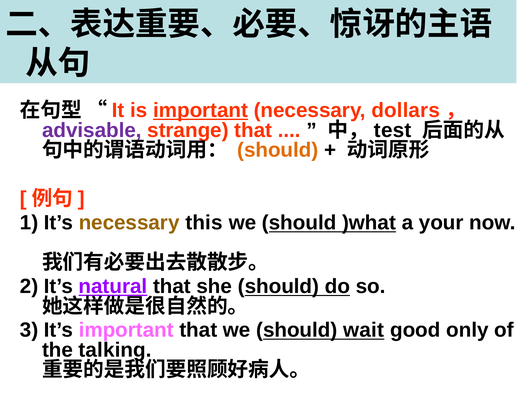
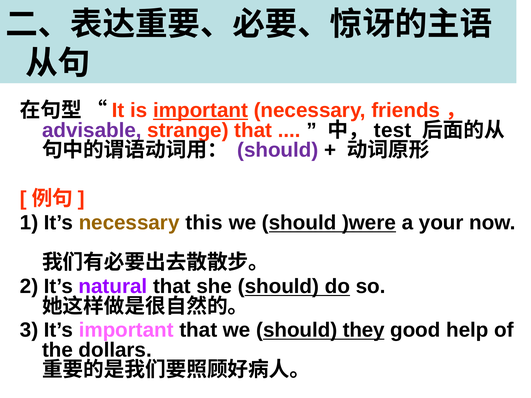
dollars: dollars -> friends (406, 110)
should colour: orange -> purple (278, 150)
)what: )what -> )were (369, 223)
natural underline: present -> none (113, 287)
wait: wait -> they (364, 330)
only: only -> help (467, 330)
talking: talking -> dollars (115, 350)
